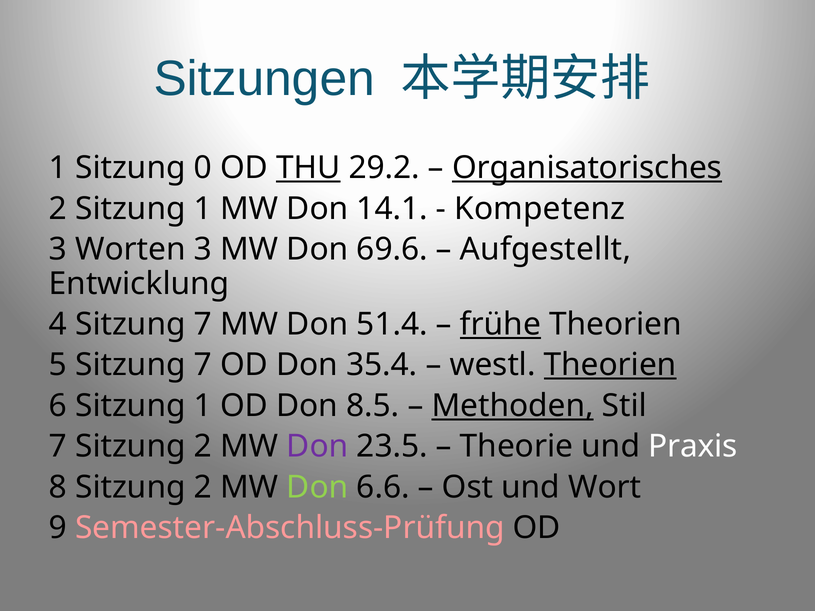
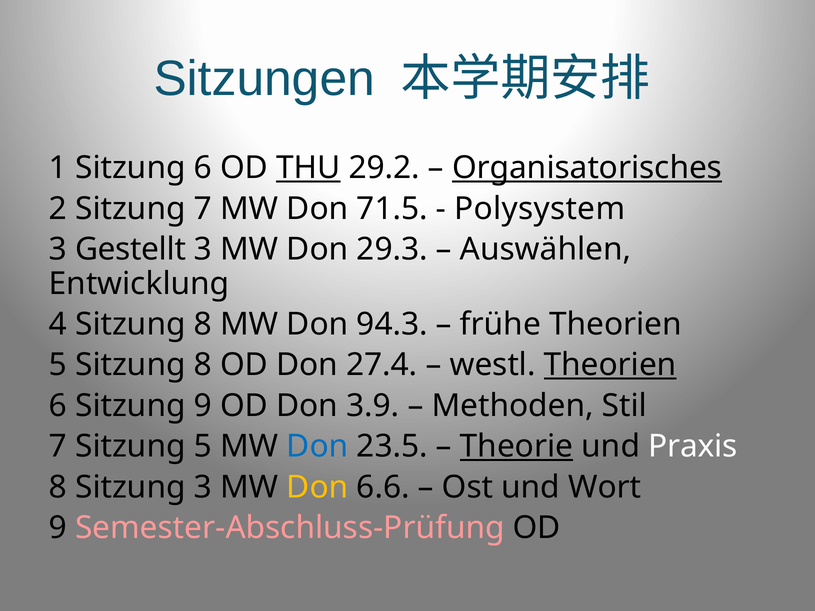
Sitzung 0: 0 -> 6 (203, 168)
2 Sitzung 1: 1 -> 7 (203, 209)
14.1: 14.1 -> 71.5 (392, 209)
Kompetenz: Kompetenz -> Polysystem (540, 209)
Worten: Worten -> Gestellt (131, 249)
69.6: 69.6 -> 29.3 (392, 249)
Aufgestellt: Aufgestellt -> Auswählen (546, 249)
4 Sitzung 7: 7 -> 8 (203, 324)
51.4: 51.4 -> 94.3 (392, 324)
frühe underline: present -> none (500, 324)
5 Sitzung 7: 7 -> 8 (203, 365)
35.4: 35.4 -> 27.4 (382, 365)
6 Sitzung 1: 1 -> 9 (203, 406)
8.5: 8.5 -> 3.9 (373, 406)
Methoden underline: present -> none (513, 406)
7 Sitzung 2: 2 -> 5 (203, 447)
Don colour: purple -> blue (317, 447)
Theorie underline: none -> present (517, 447)
8 Sitzung 2: 2 -> 3 (203, 487)
Don colour: light green -> yellow (317, 487)
